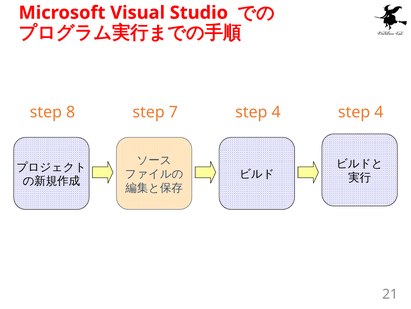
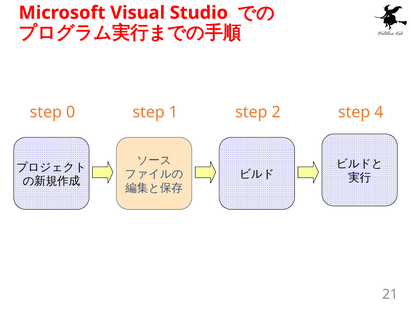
8: 8 -> 0 (71, 112)
7: 7 -> 1 (173, 112)
4: 4 -> 2 (276, 112)
